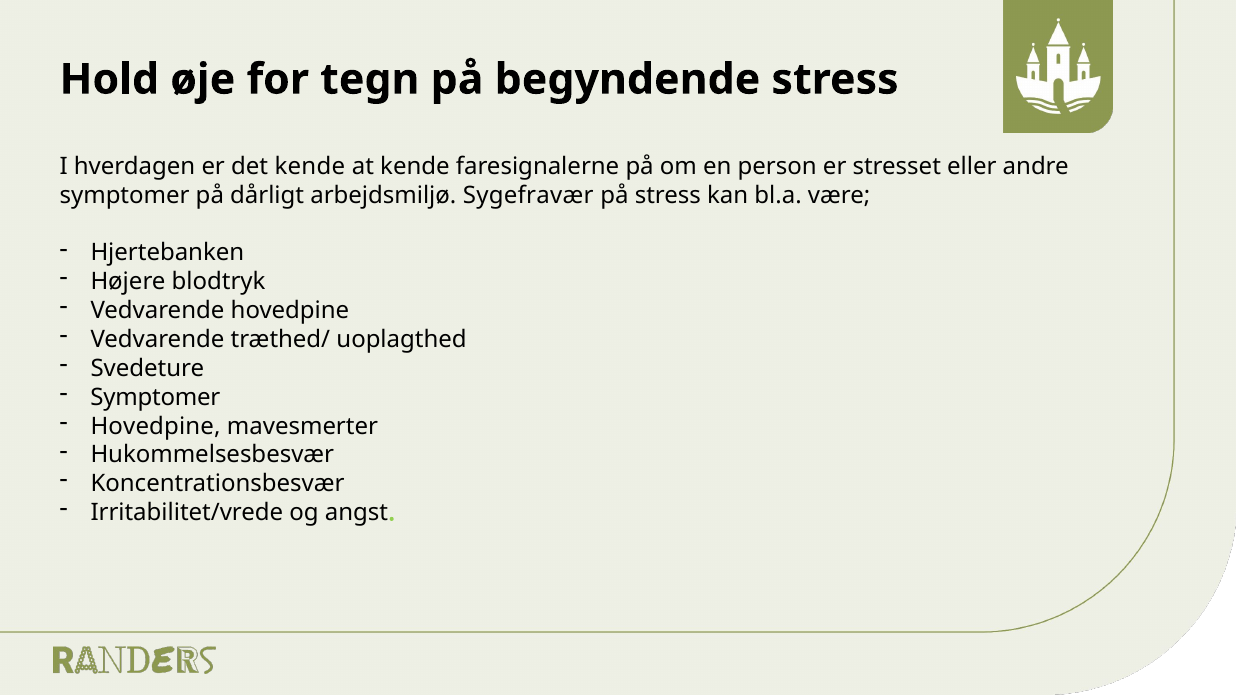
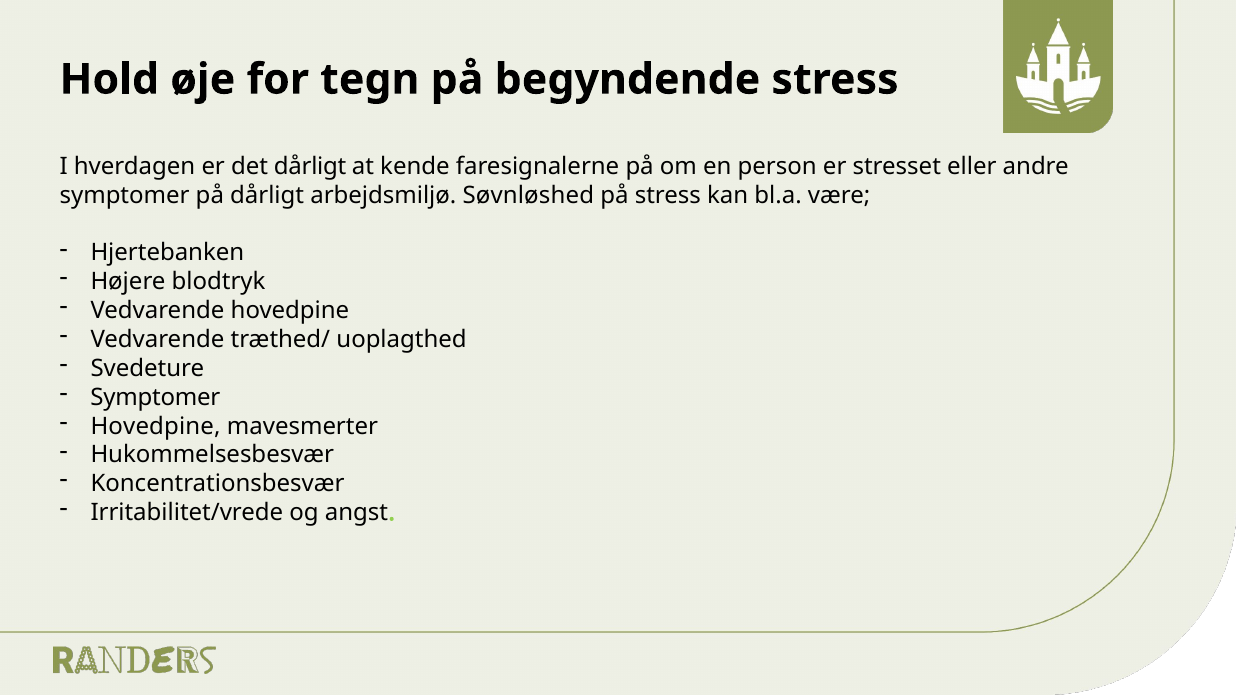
det kende: kende -> dårligt (310, 167)
Sygefravær: Sygefravær -> Søvnløshed (528, 195)
